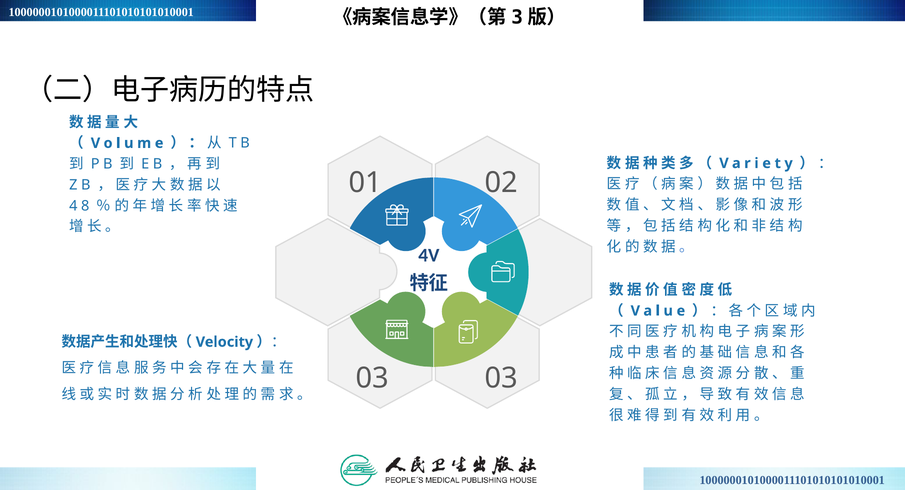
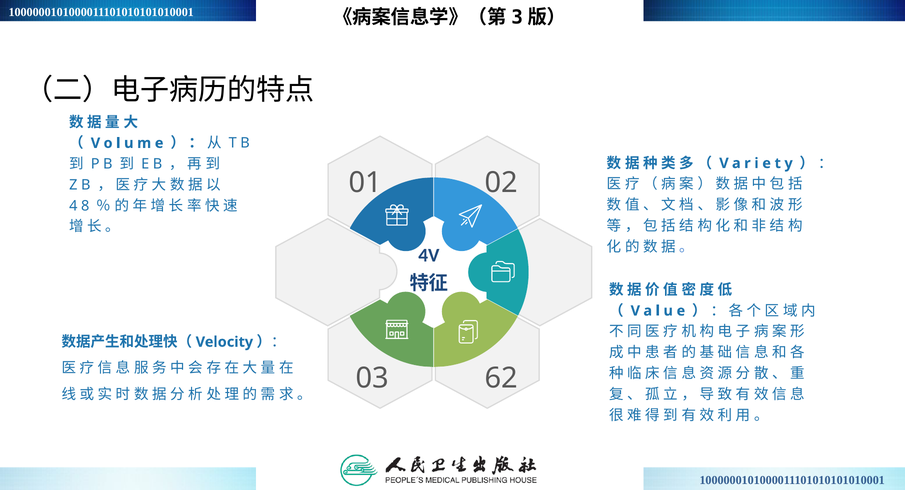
03 03: 03 -> 62 (501, 378)
